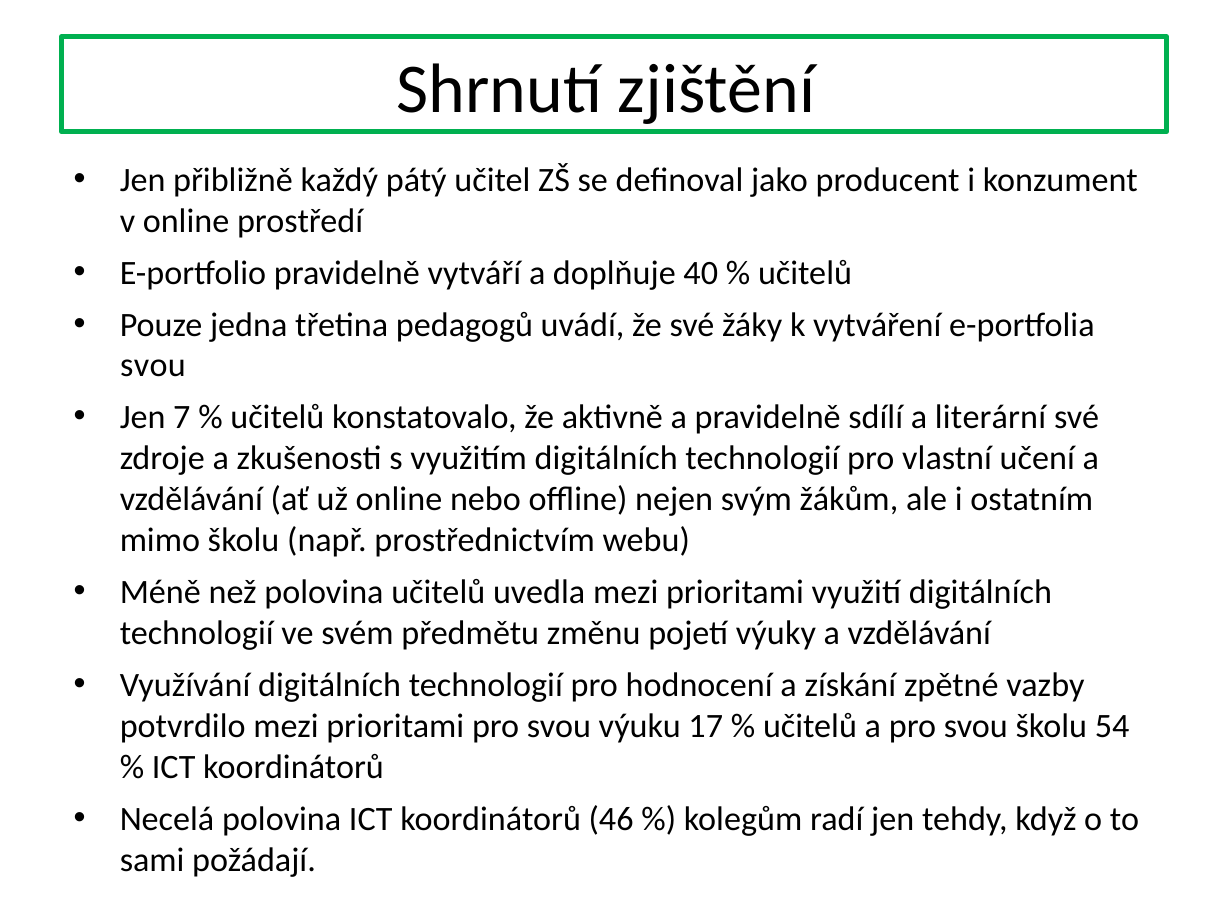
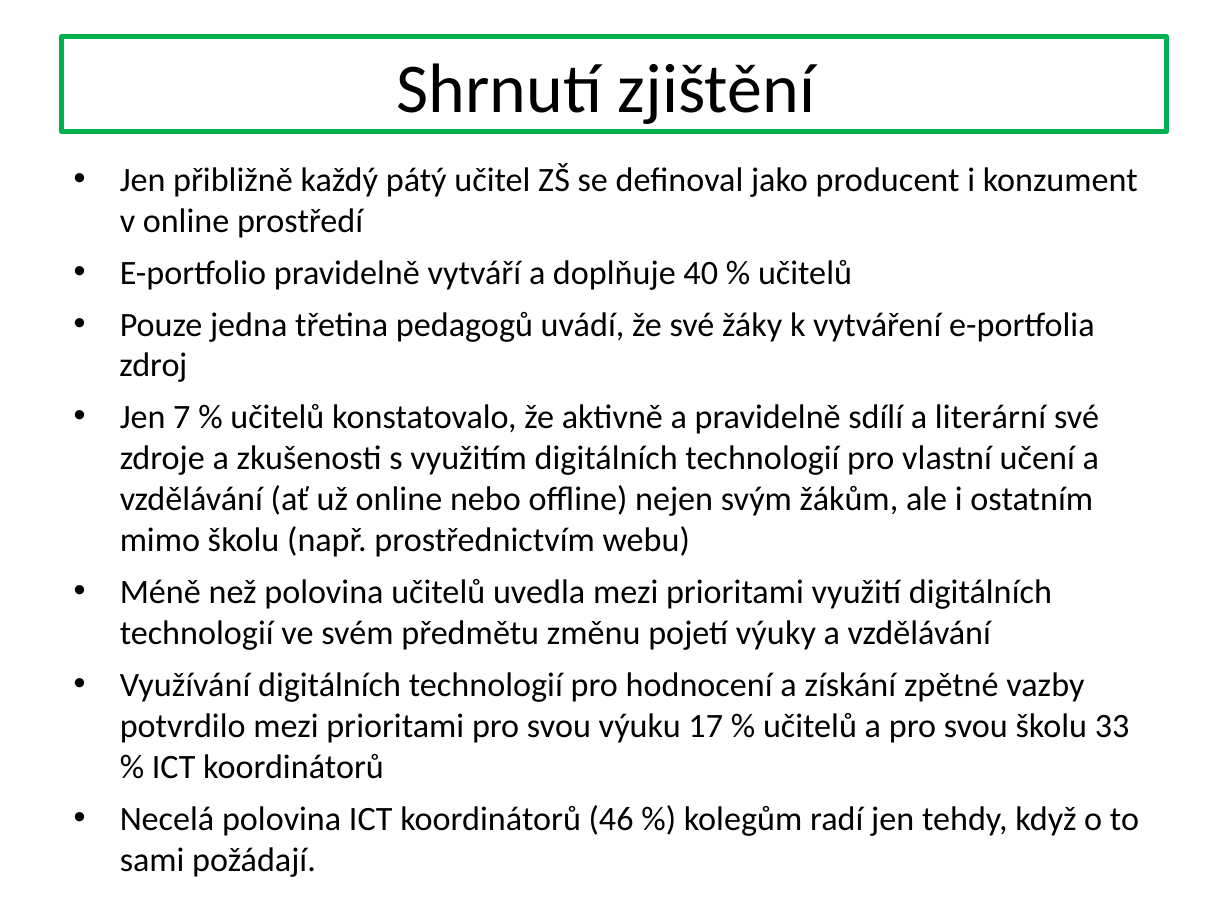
svou: svou -> zdroj (153, 366)
54: 54 -> 33 (1112, 726)
